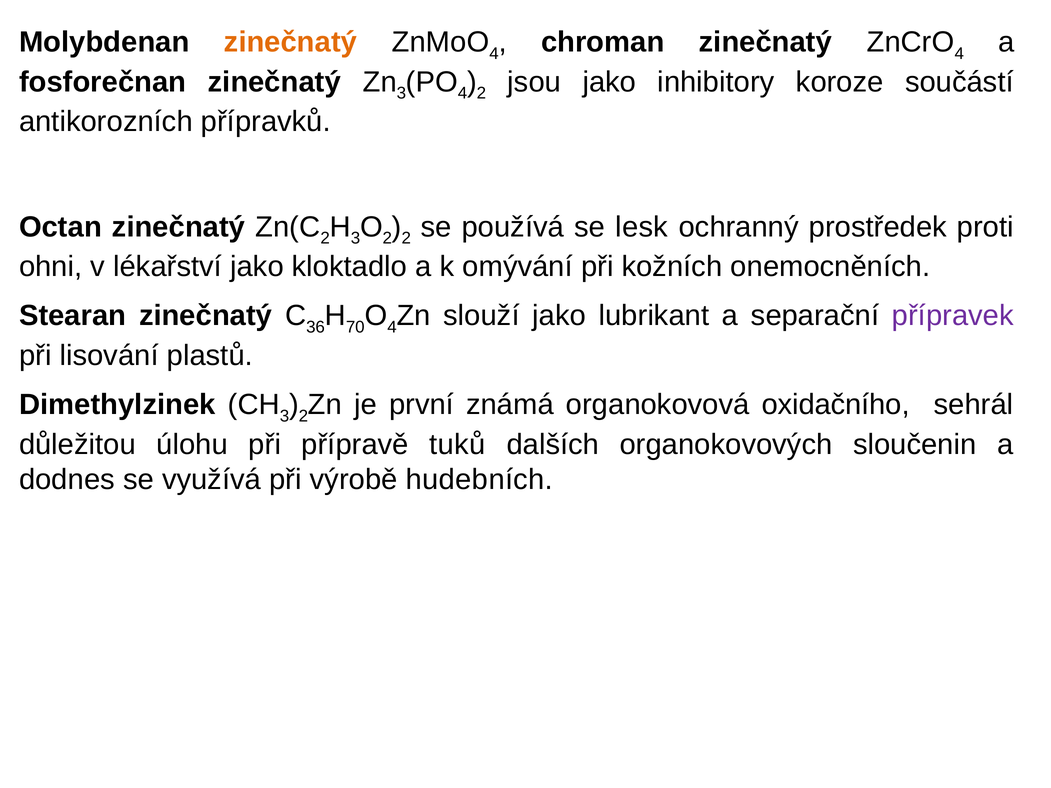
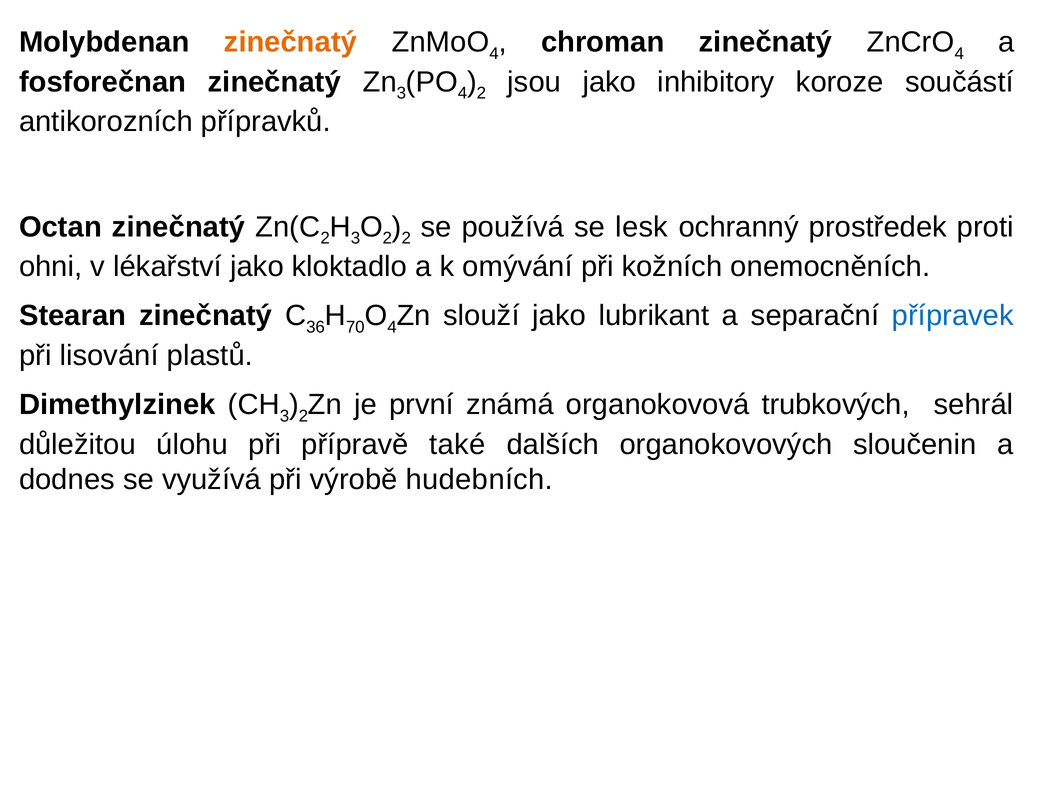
přípravek colour: purple -> blue (953, 316)
oxidačního: oxidačního -> trubkových (836, 405)
tuků: tuků -> také (457, 445)
